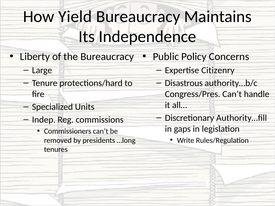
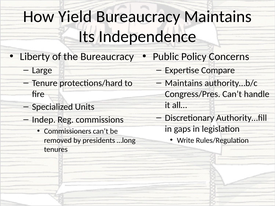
Citizenry: Citizenry -> Compare (218, 70)
Disastrous: Disastrous -> Maintains (184, 83)
